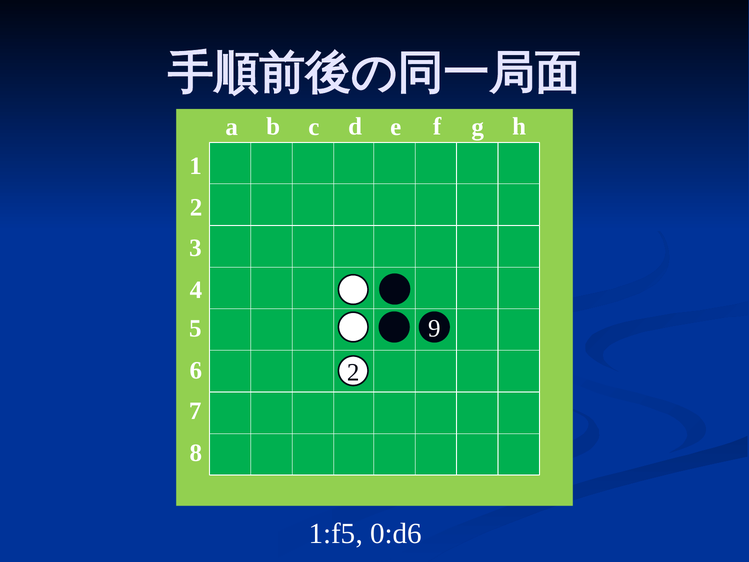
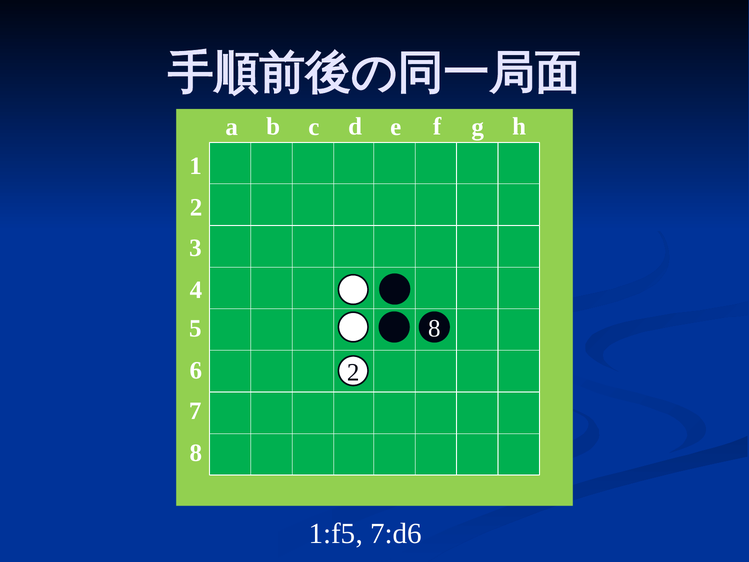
9: 9 -> 8 (434, 329)
0:d6: 0:d6 -> 7:d6 (396, 533)
